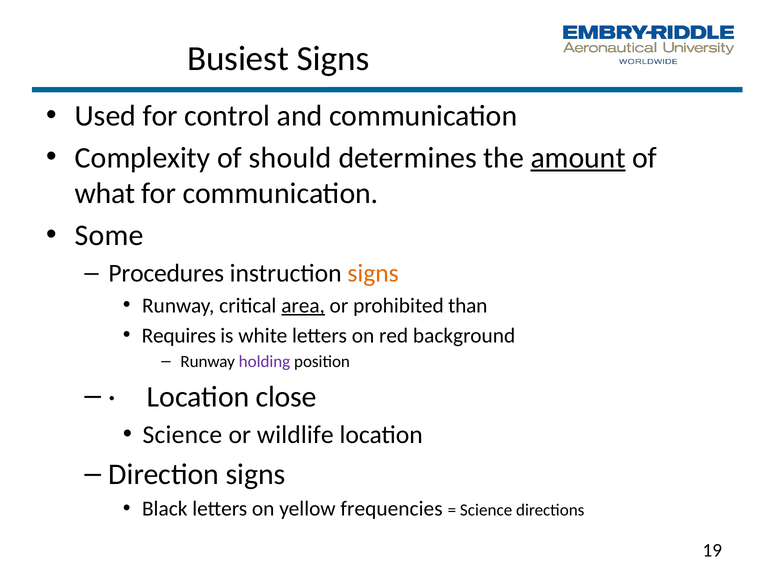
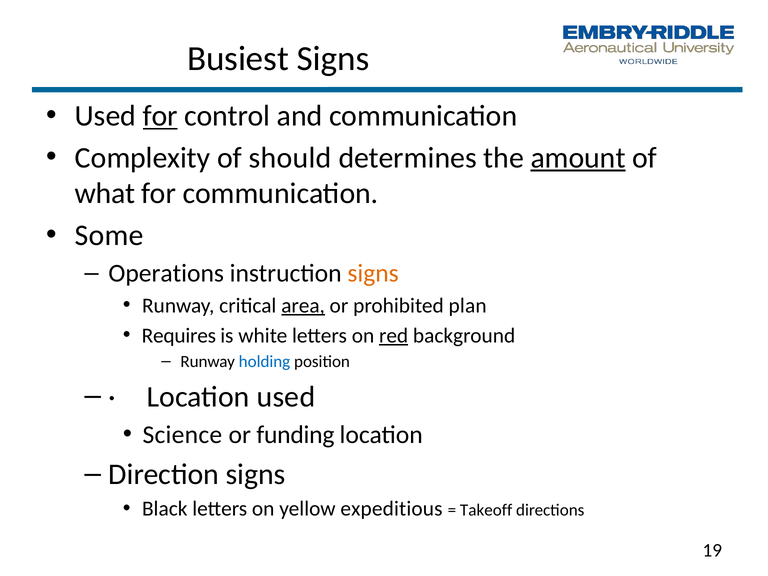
for underline: none -> present (160, 116)
Procedures: Procedures -> Operations (166, 274)
than: than -> plan (468, 306)
red underline: none -> present (394, 336)
holding colour: purple -> blue (264, 362)
Location close: close -> used (286, 397)
wildlife: wildlife -> funding (295, 435)
frequencies: frequencies -> expeditious (392, 509)
Science: Science -> Takeoff (486, 510)
